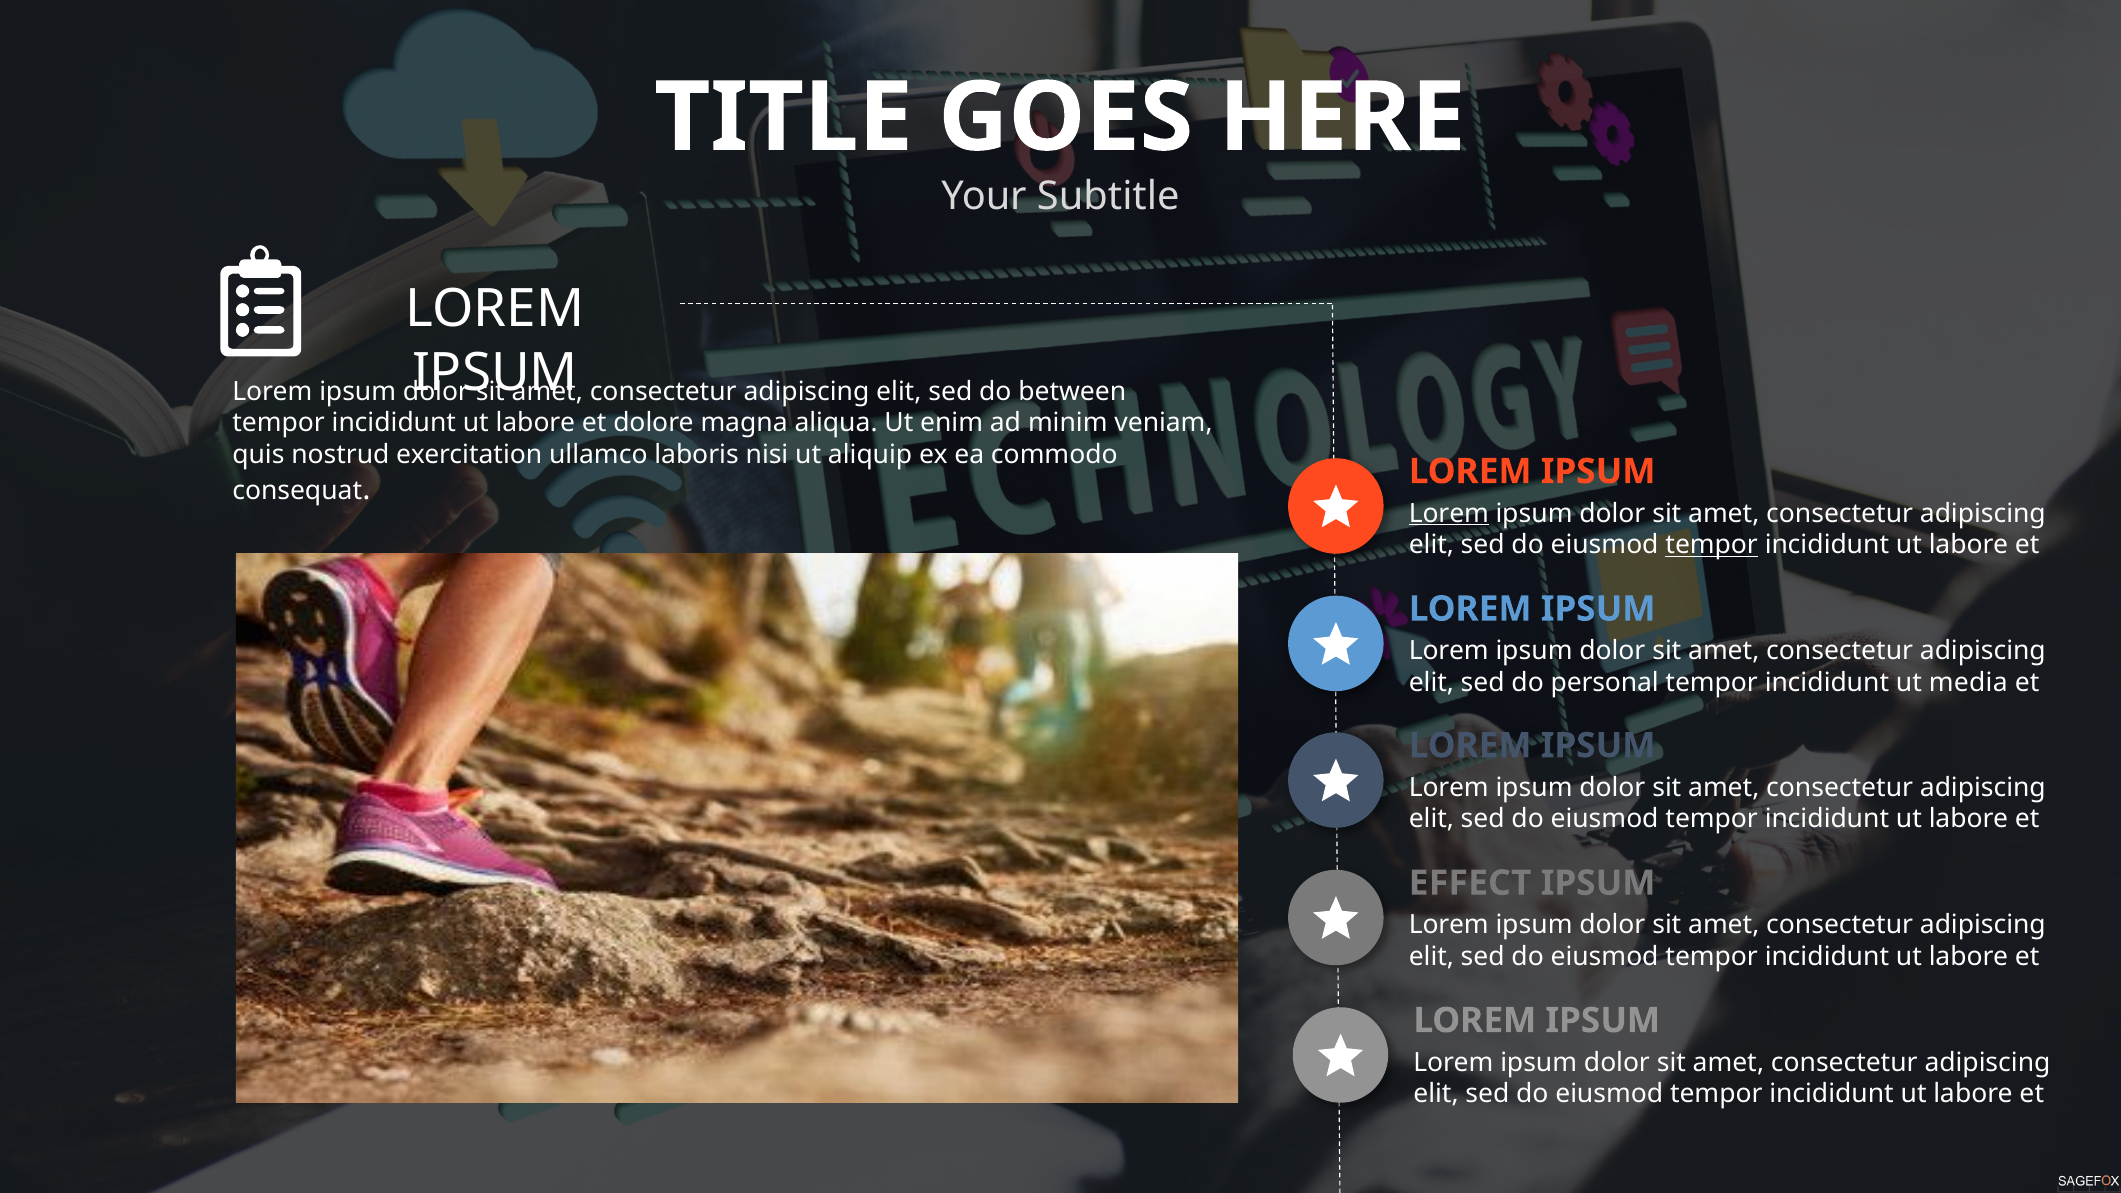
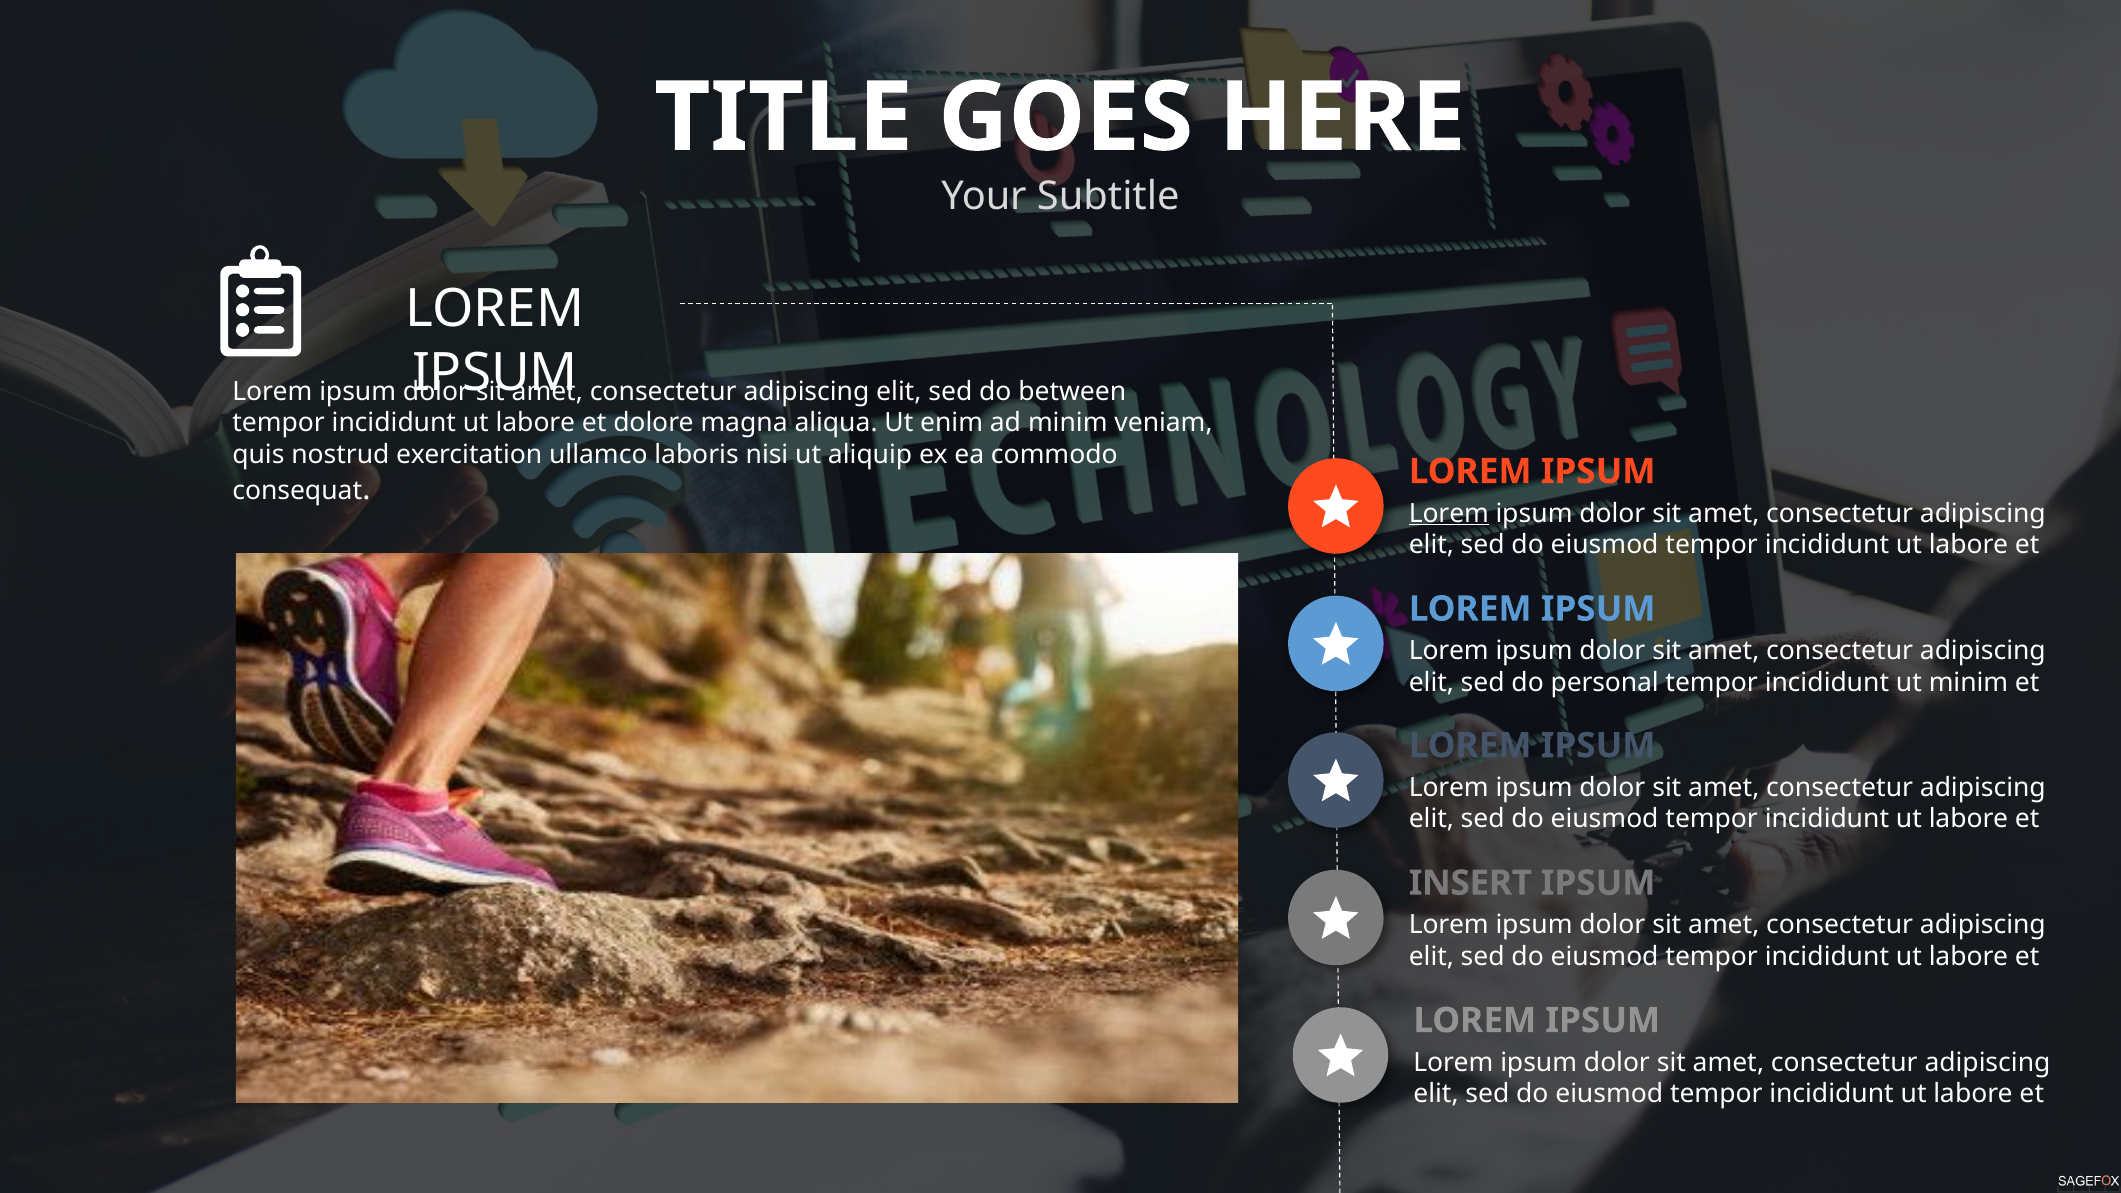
tempor underline: present -> none (1712, 545)
ut media: media -> minim (1968, 683)
EFFECT: EFFECT -> INSERT (1470, 883)
